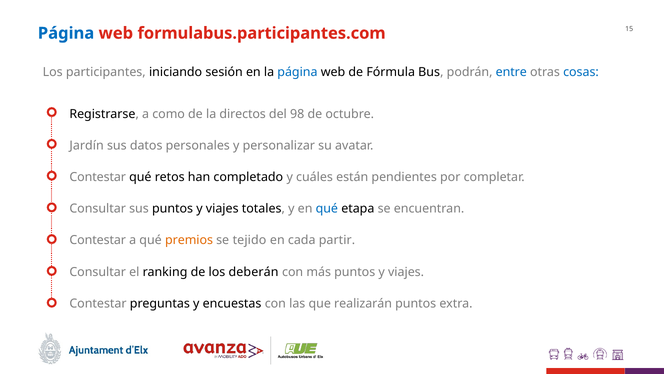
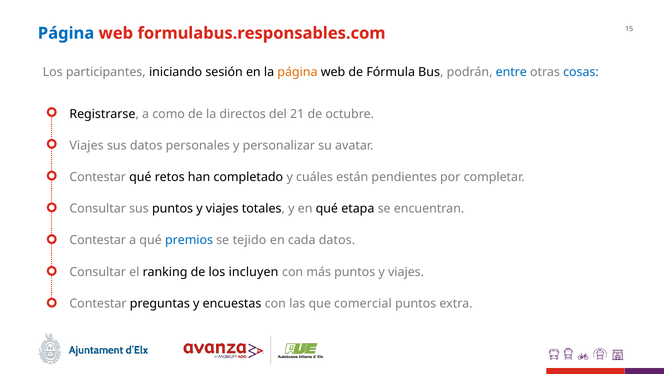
formulabus.participantes.com: formulabus.participantes.com -> formulabus.responsables.com (262, 33)
página colour: blue -> orange (297, 72)
98: 98 -> 21 (297, 114)
Jardín: Jardín -> Viajes (87, 146)
qué colour: blue -> black (327, 209)
premios colour: orange -> blue (189, 240)
cada partir: partir -> datos (337, 240)
deberán: deberán -> incluyen (254, 272)
realizarán: realizarán -> comercial (363, 303)
